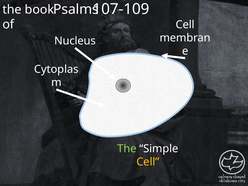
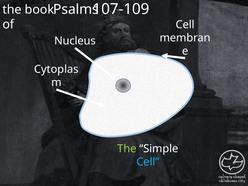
Cell colour: yellow -> light blue (148, 162)
